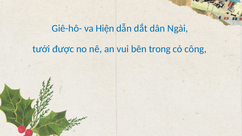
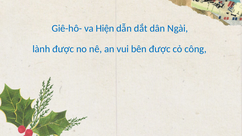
tưới: tưới -> lành (41, 49)
bên trong: trong -> được (160, 49)
